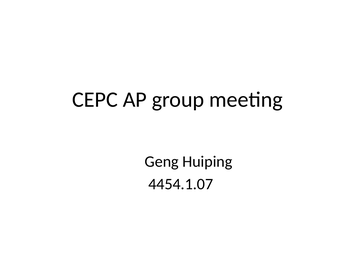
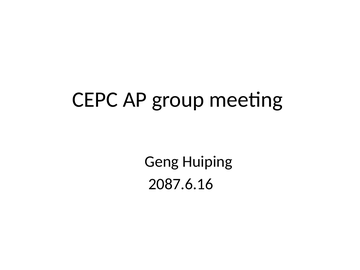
4454.1.07: 4454.1.07 -> 2087.6.16 (181, 184)
